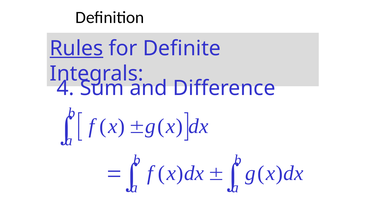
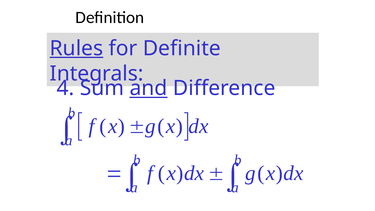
and underline: none -> present (149, 88)
